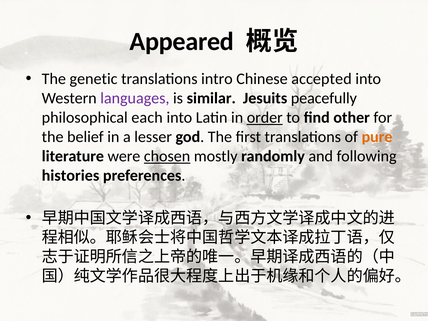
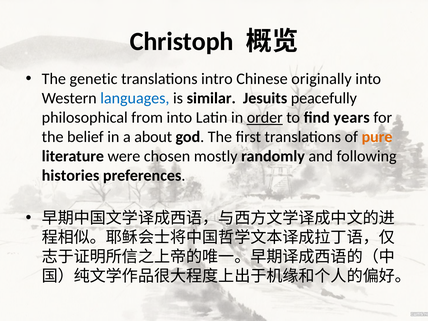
Appeared: Appeared -> Christoph (182, 41)
accepted: accepted -> originally (322, 79)
languages colour: purple -> blue (135, 98)
each: each -> from (147, 118)
other: other -> years (352, 118)
lesser: lesser -> about (153, 137)
chosen underline: present -> none (167, 156)
